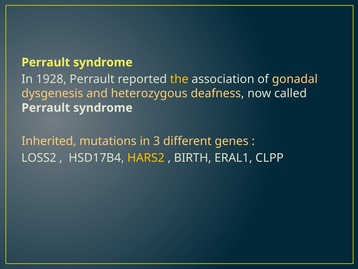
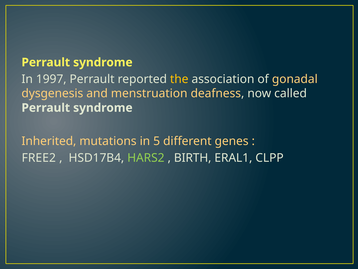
1928: 1928 -> 1997 (51, 79)
heterozygous: heterozygous -> menstruation (149, 93)
3: 3 -> 5 (157, 141)
LOSS2: LOSS2 -> FREE2 (39, 158)
HARS2 colour: yellow -> light green (146, 158)
